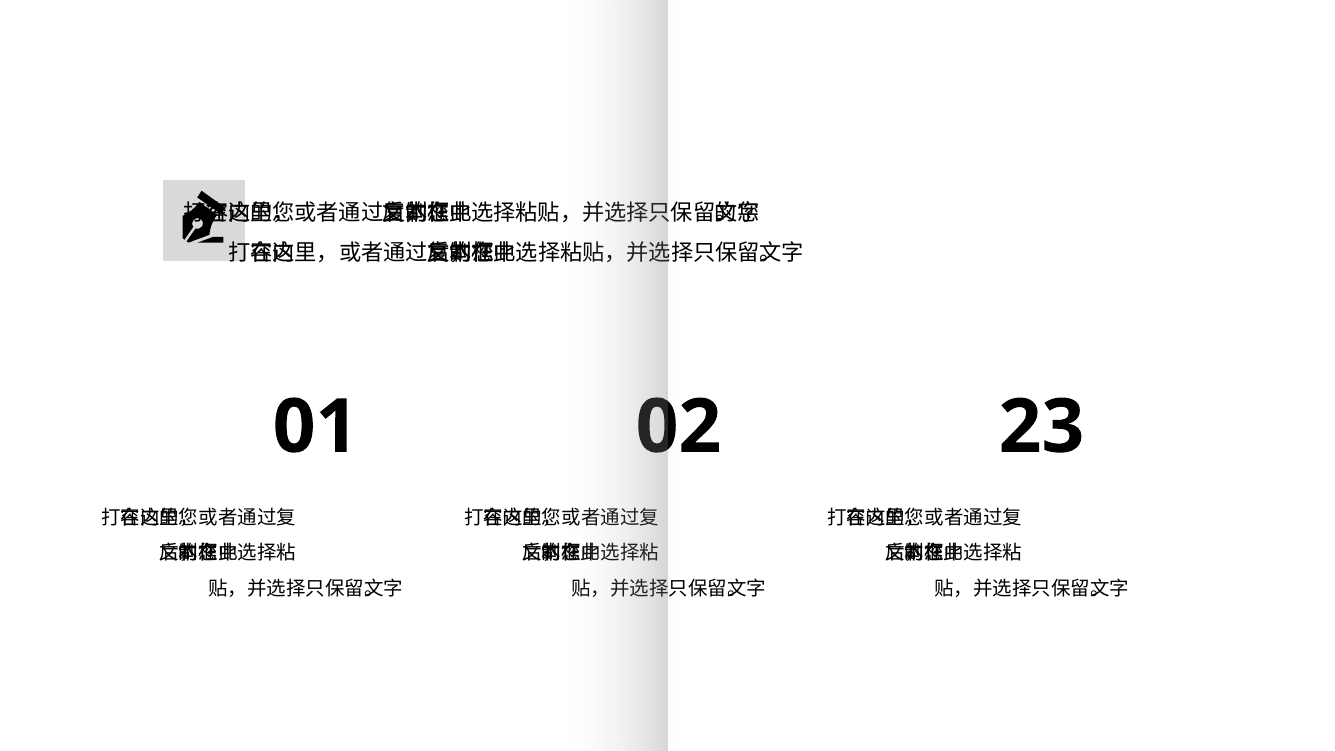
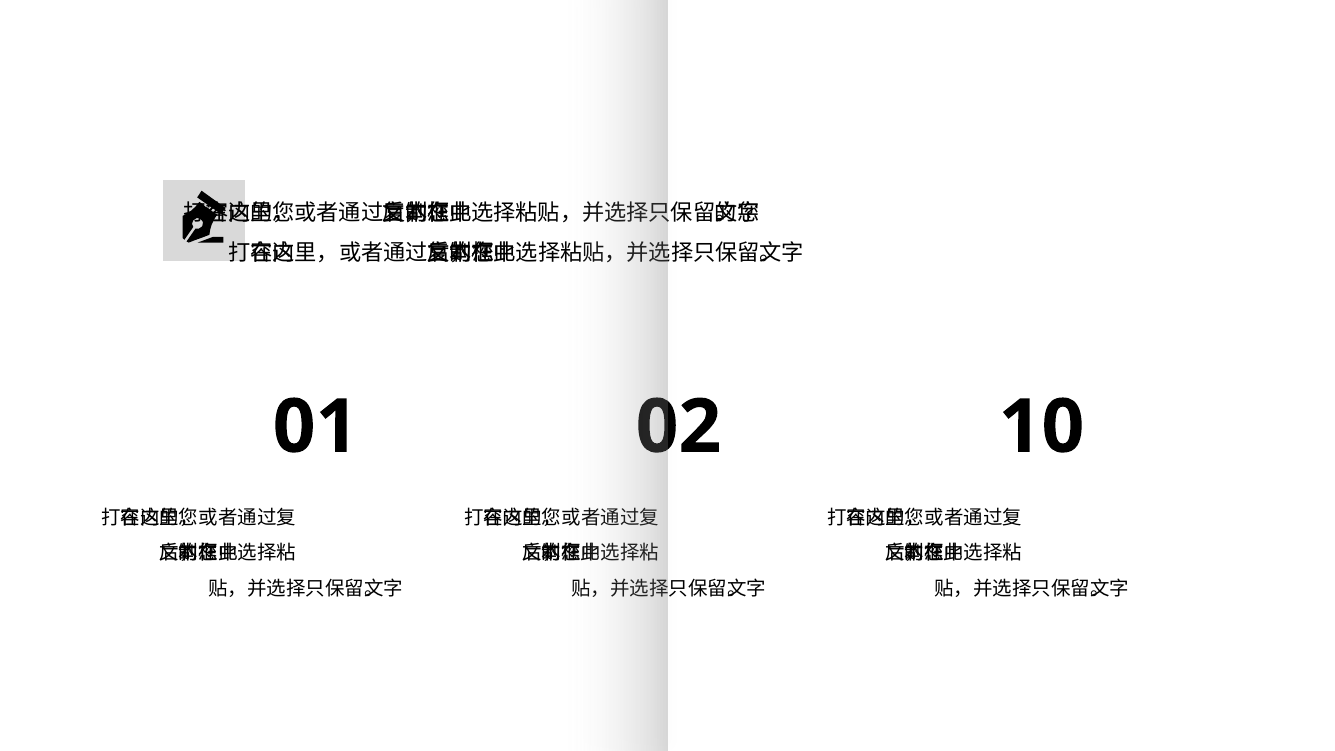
23: 23 -> 10 (1041, 427)
